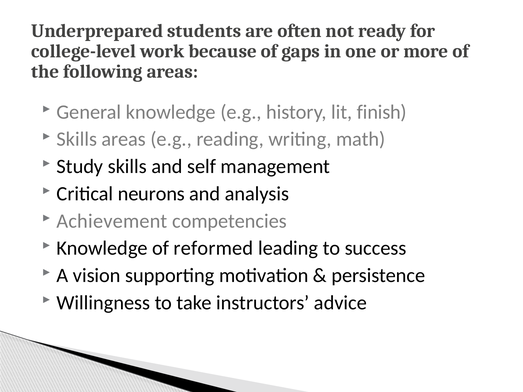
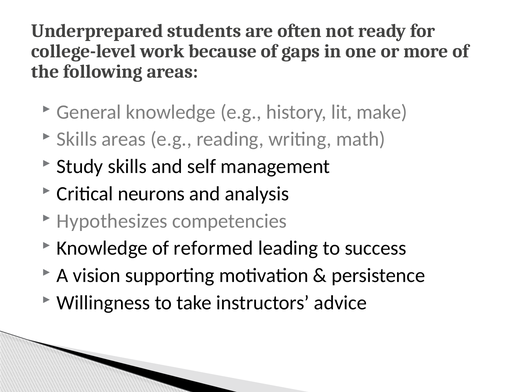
finish: finish -> make (382, 112)
Achievement: Achievement -> Hypothesizes (112, 221)
